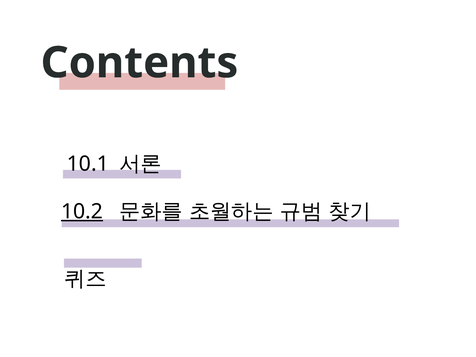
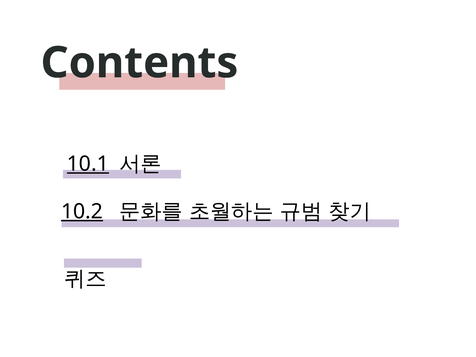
10.1 underline: none -> present (88, 164)
